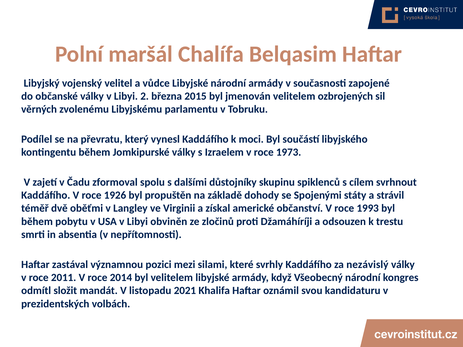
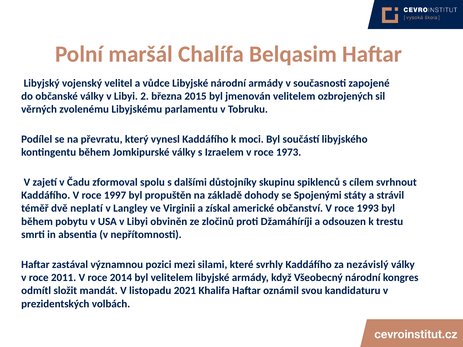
1926: 1926 -> 1997 (115, 195)
oběťmi: oběťmi -> neplatí (87, 209)
